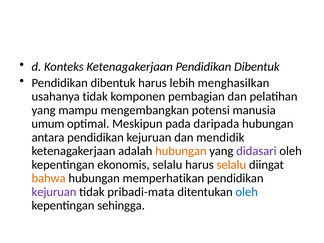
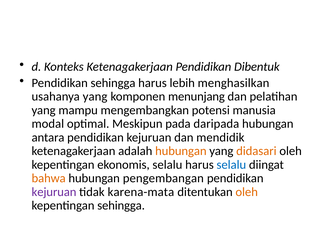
dibentuk: dibentuk -> sehingga (113, 83)
usahanya tidak: tidak -> yang (95, 97)
pembagian: pembagian -> menunjang (196, 97)
umum: umum -> modal (48, 124)
didasari colour: purple -> orange (256, 151)
selalu colour: orange -> blue (231, 165)
memperhatikan: memperhatikan -> pengembangan (163, 178)
pribadi-mata: pribadi-mata -> karena-mata (141, 192)
oleh colour: blue -> orange (247, 192)
